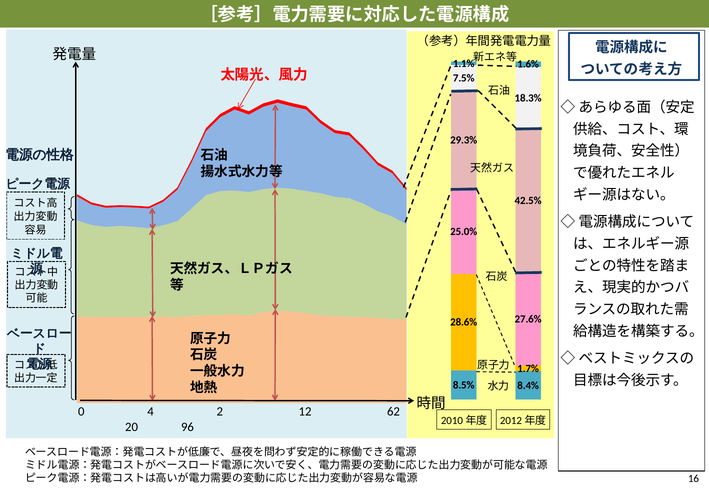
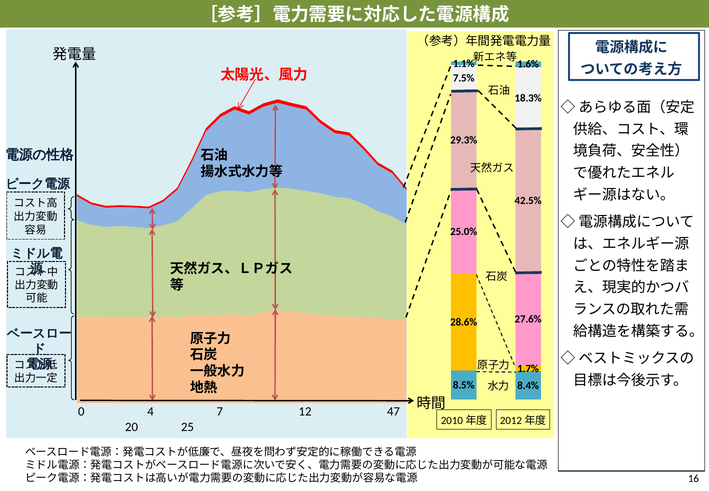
2: 2 -> 7 (220, 411)
62: 62 -> 47 (393, 411)
96: 96 -> 25 (187, 427)
